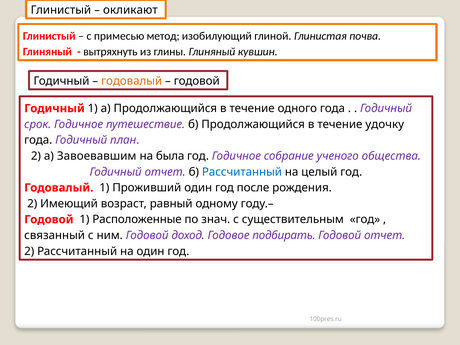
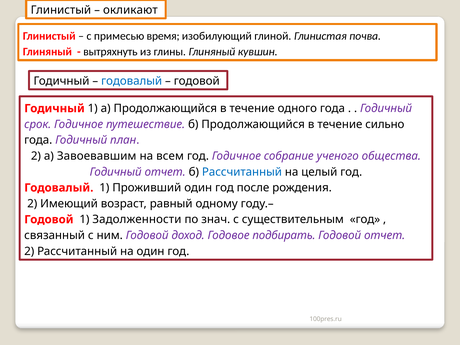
метод: метод -> время (163, 36)
годовалый colour: orange -> blue (132, 81)
удочку: удочку -> сильно (385, 124)
была: была -> всем (170, 156)
Расположенные: Расположенные -> Задолженности (137, 220)
